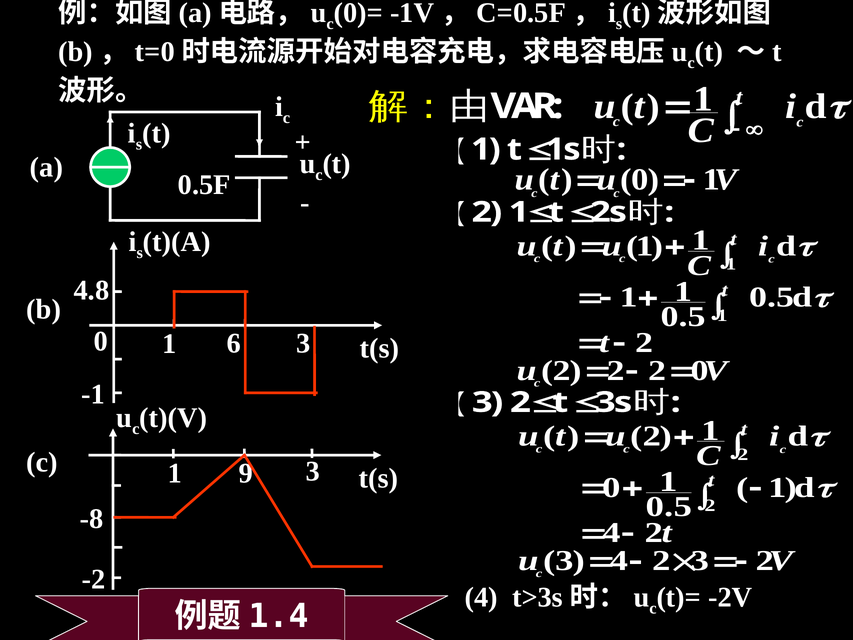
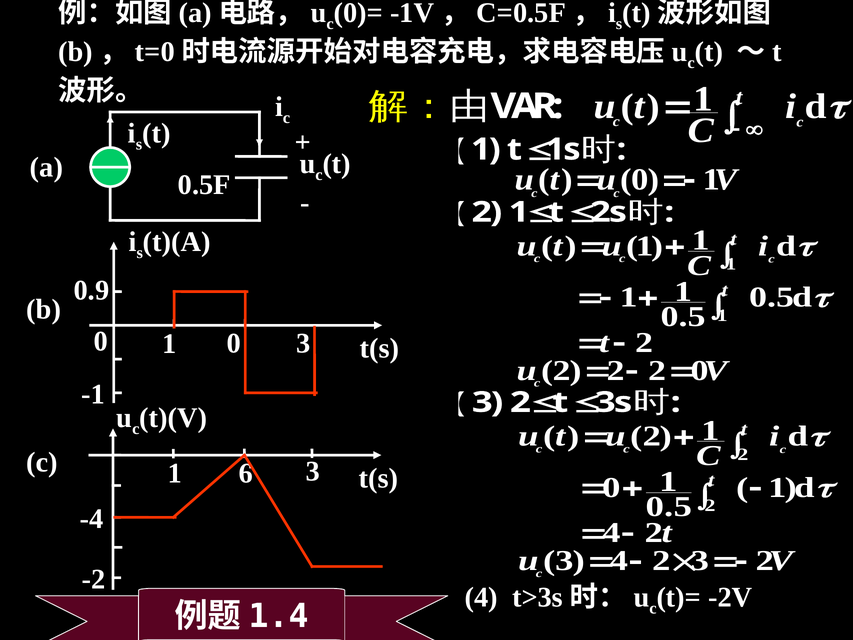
4.8: 4.8 -> 0.9 (91, 290)
6: 6 -> 0 (234, 343)
9: 9 -> 6 (246, 473)
-8: -8 -> -4 (92, 518)
